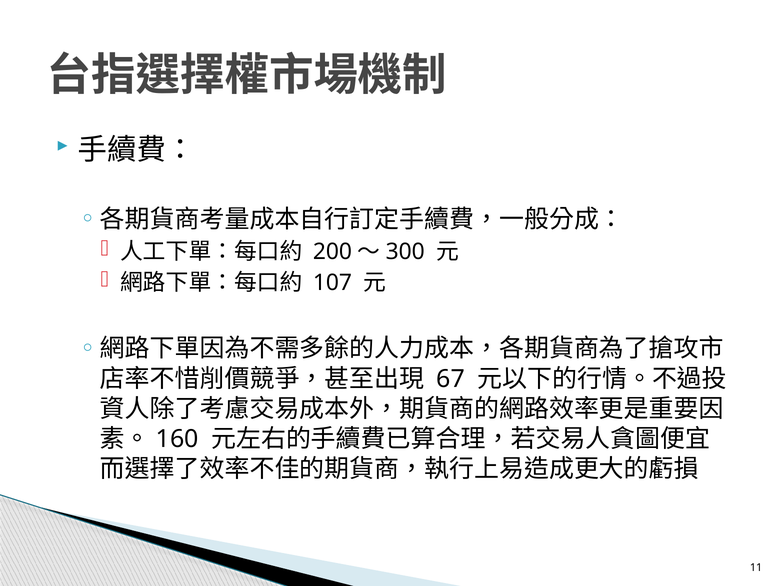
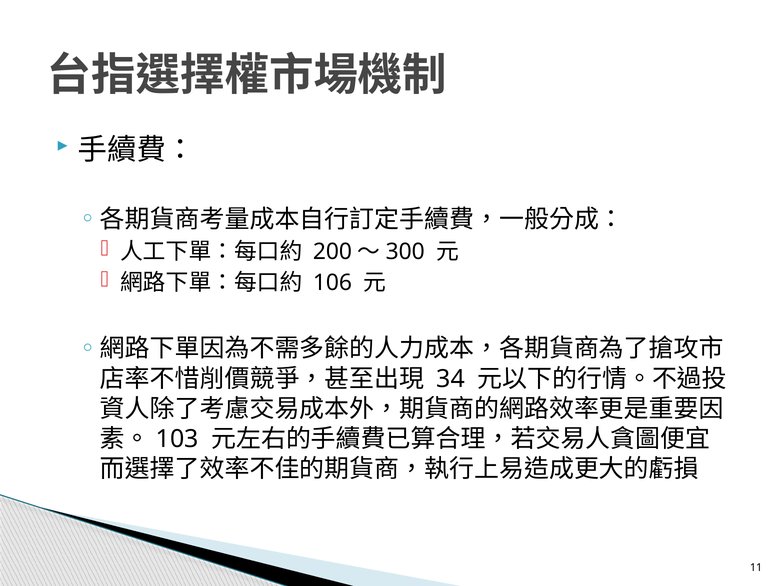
107: 107 -> 106 (332, 283)
67: 67 -> 34 (451, 379)
160: 160 -> 103 (177, 439)
